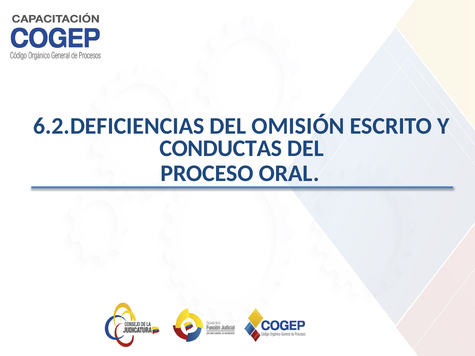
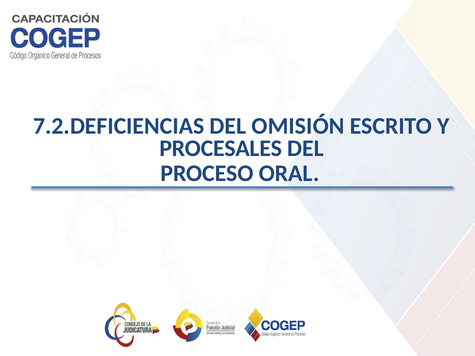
6.2.DEFICIENCIAS: 6.2.DEFICIENCIAS -> 7.2.DEFICIENCIAS (119, 126)
CONDUCTAS: CONDUCTAS -> PROCESALES (221, 148)
